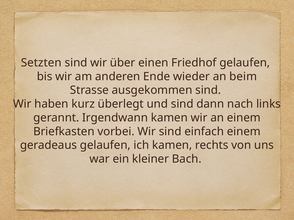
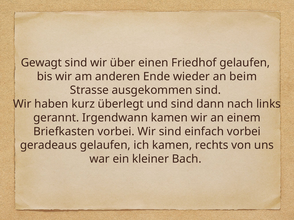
Setzten: Setzten -> Gewagt (41, 63)
einfach einem: einem -> vorbei (244, 132)
